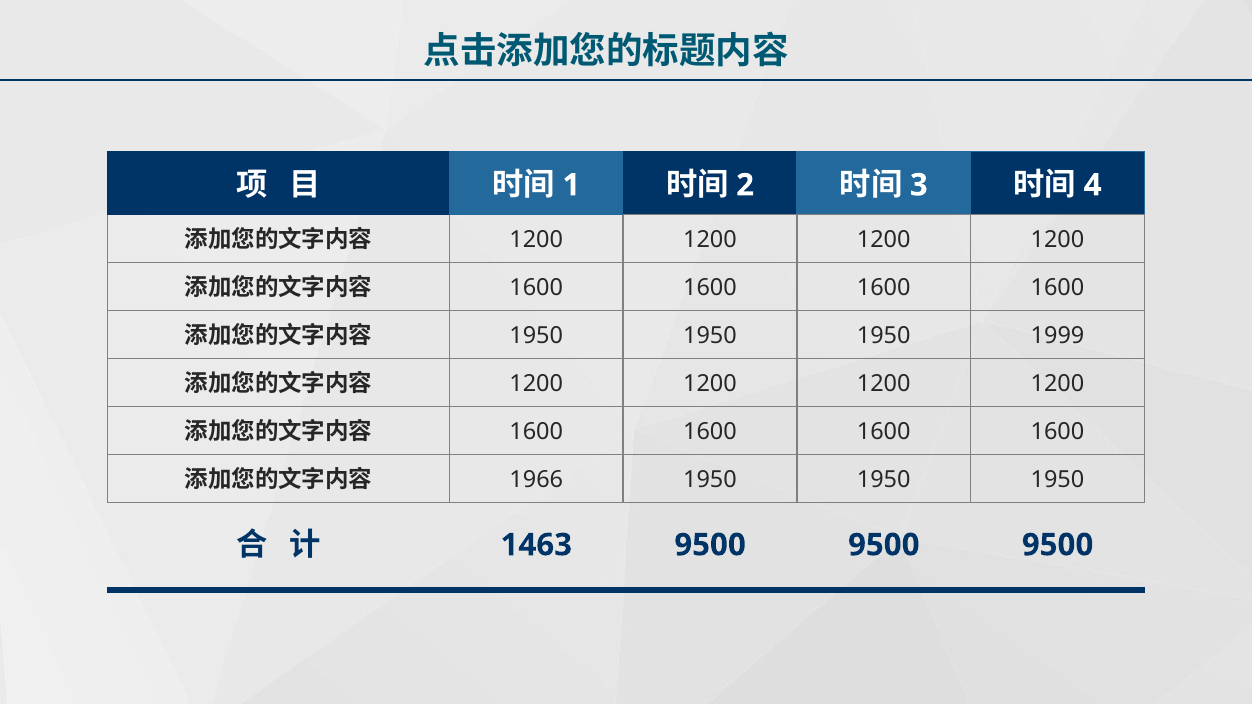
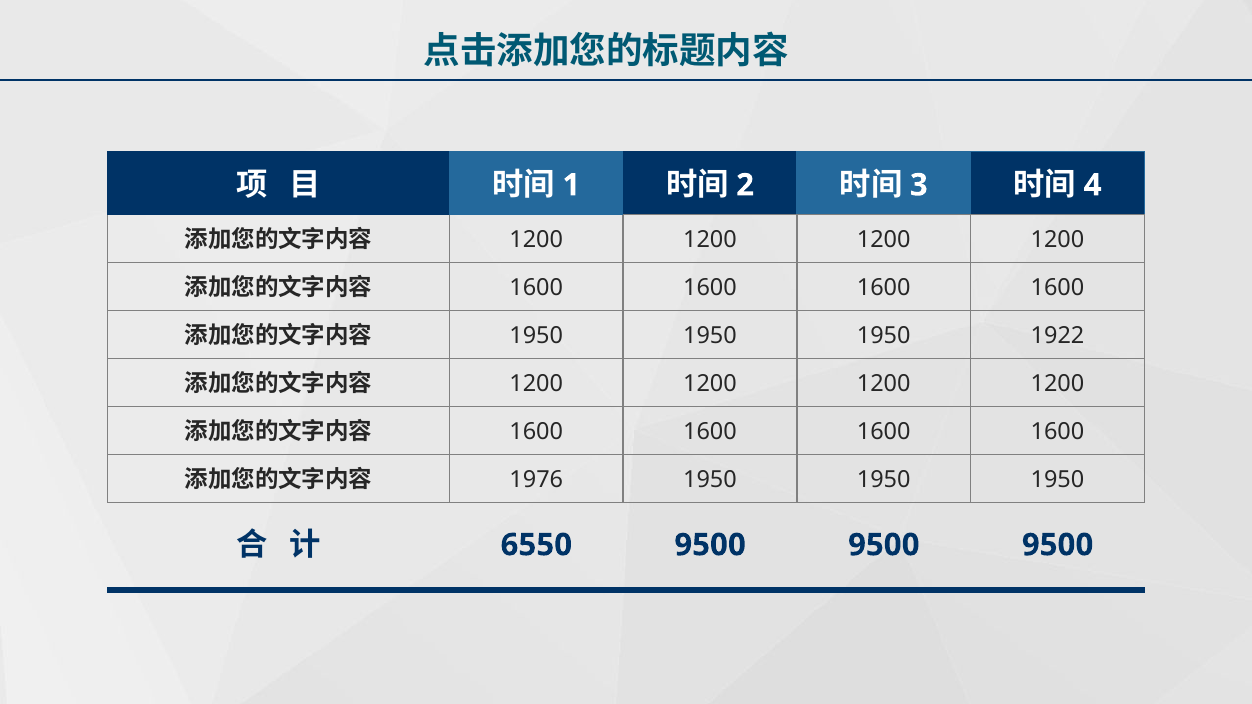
1999: 1999 -> 1922 (1058, 336)
1966: 1966 -> 1976 (536, 480)
1463: 1463 -> 6550 (536, 545)
